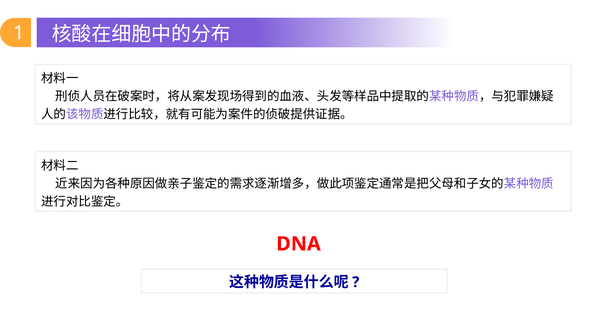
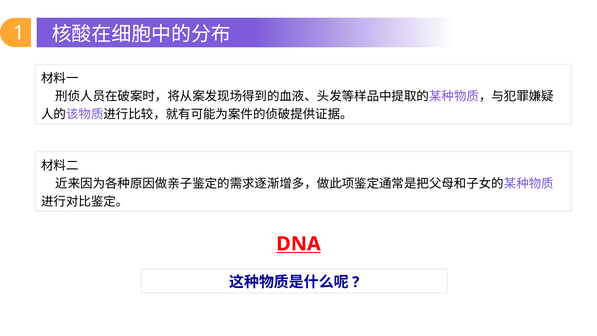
DNA underline: none -> present (298, 244)
